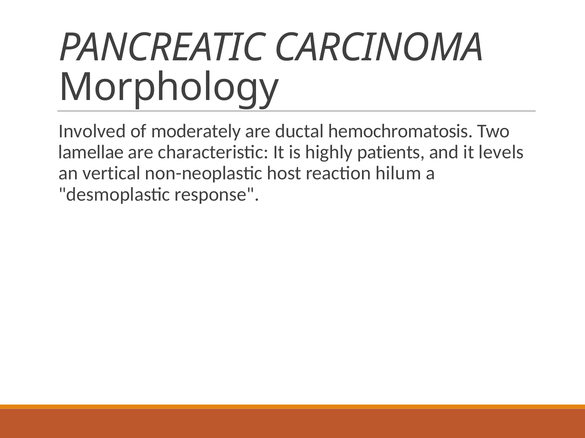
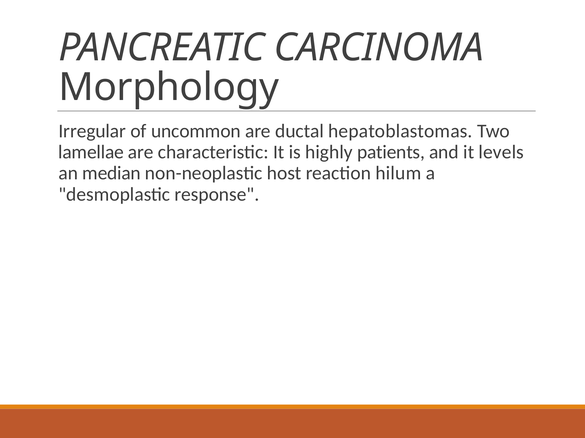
Involved: Involved -> Irregular (92, 131)
moderately: moderately -> uncommon (196, 131)
hemochromatosis: hemochromatosis -> hepatoblastomas (400, 131)
vertical: vertical -> median (112, 174)
